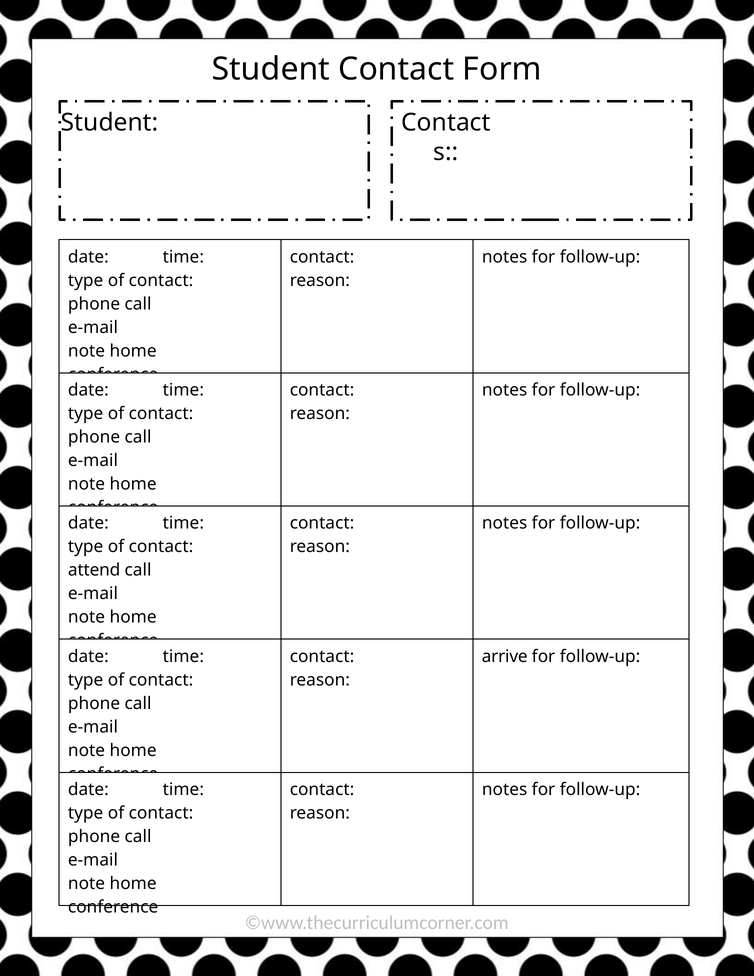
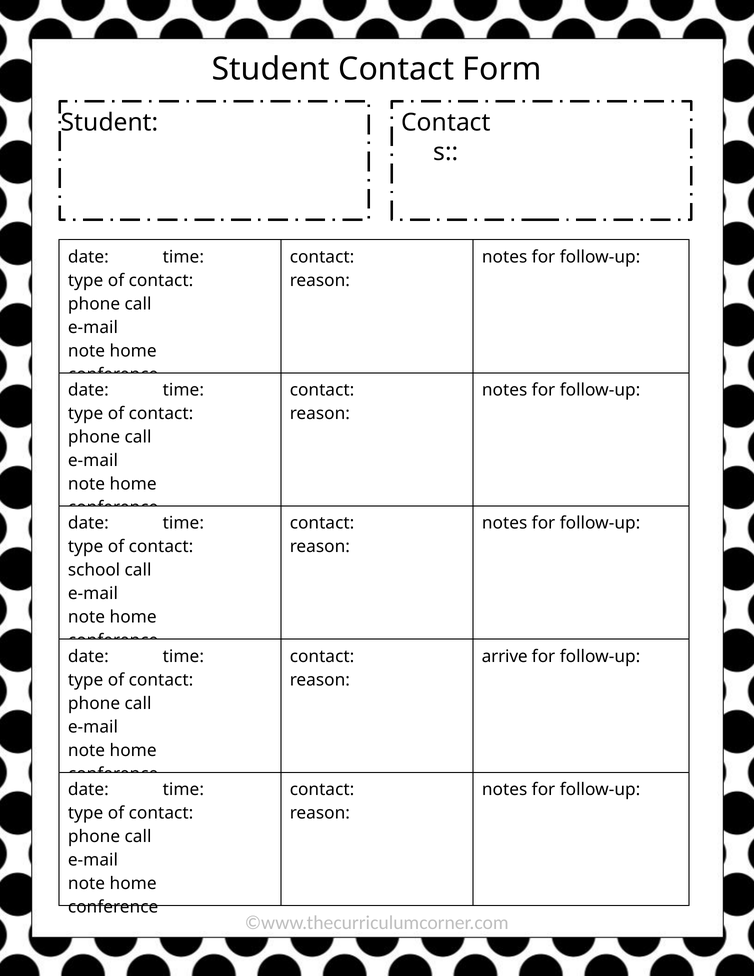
attend: attend -> school (94, 570)
